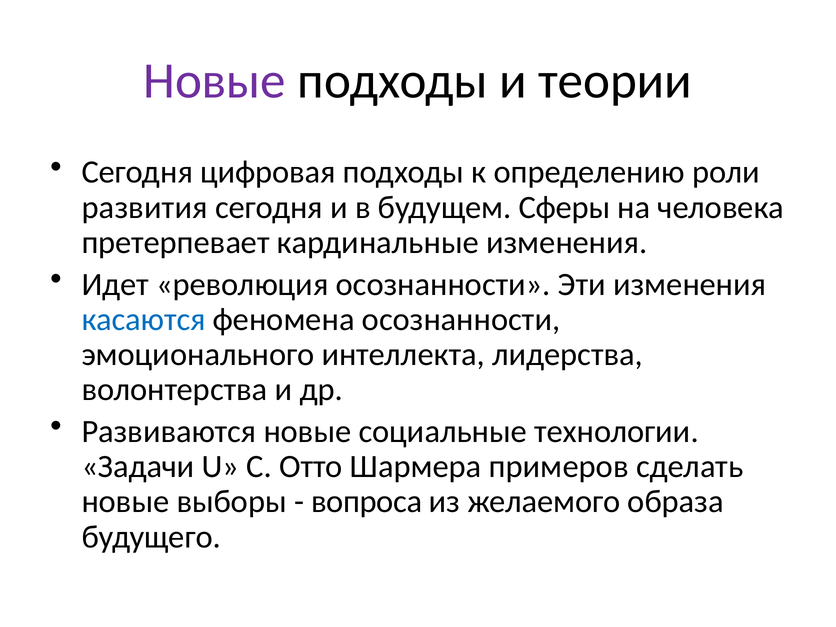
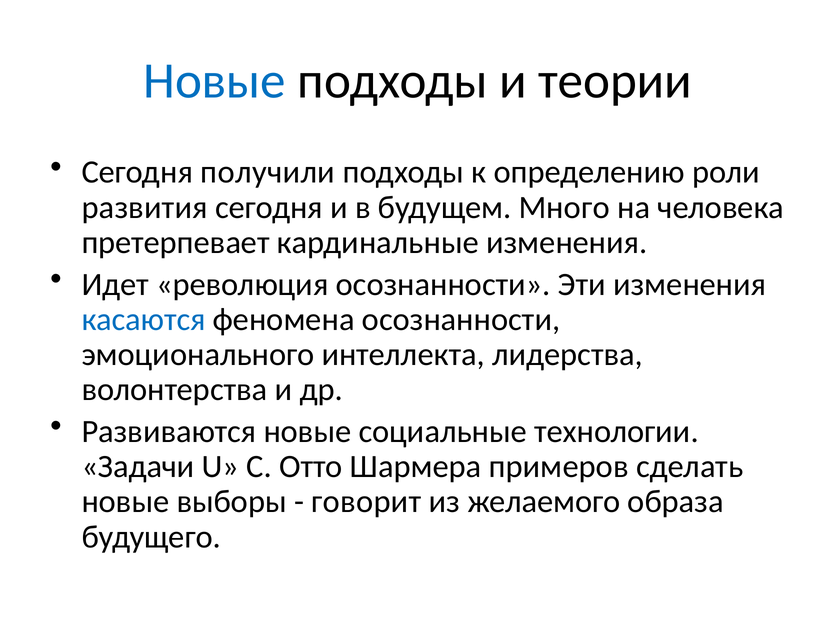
Новые colour: purple -> blue (215, 81)
цифровая: цифровая -> получили (268, 172)
Сферы: Сферы -> Много (564, 207)
вопроса: вопроса -> говорит (366, 502)
